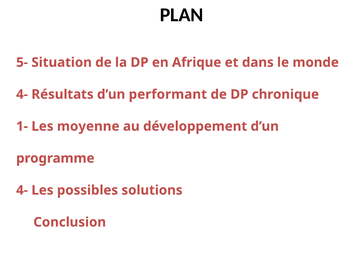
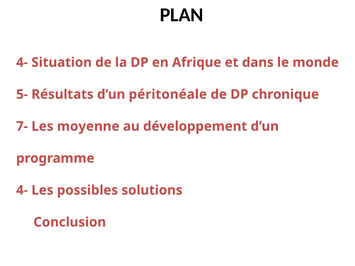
5-: 5- -> 4- (22, 62)
4-: 4- -> 5- (22, 94)
performant: performant -> péritonéale (168, 94)
1-: 1- -> 7- (22, 126)
